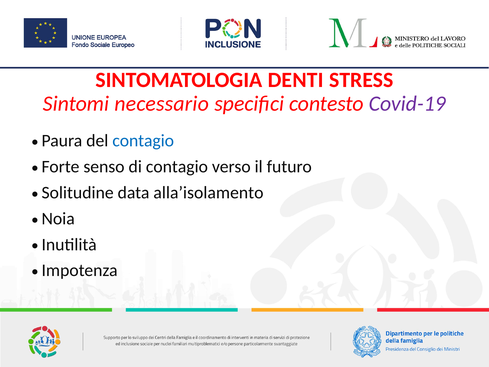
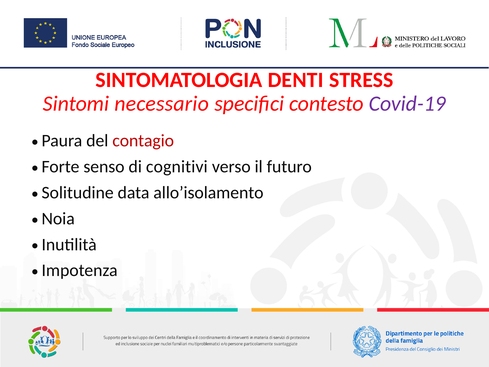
contagio colour: blue -> red (143, 141)
di contagio: contagio -> cognitivi (177, 167)
alla’isolamento: alla’isolamento -> allo’isolamento (208, 193)
